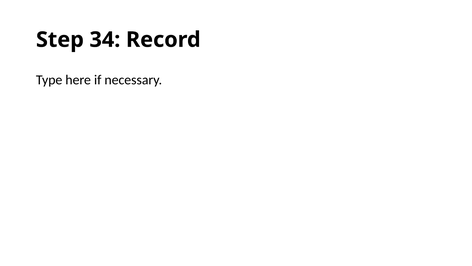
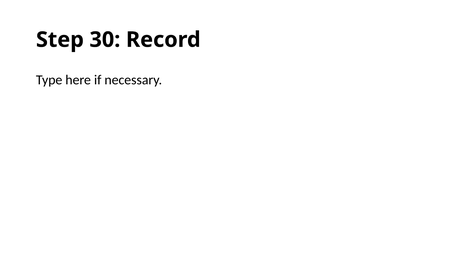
34: 34 -> 30 (105, 40)
